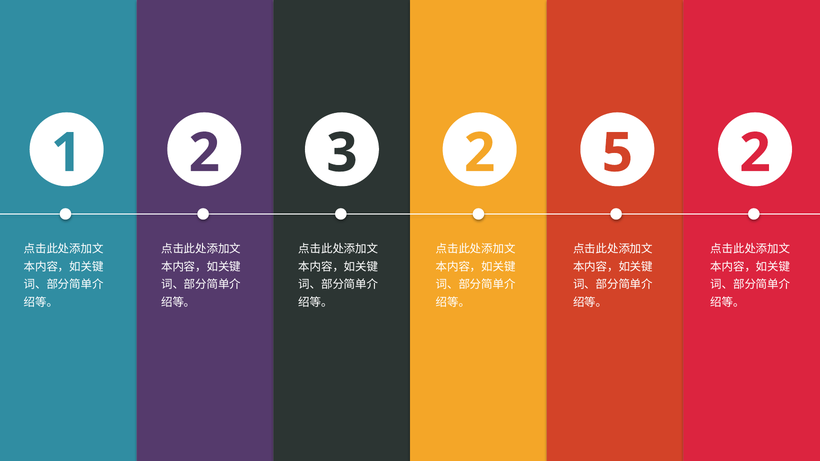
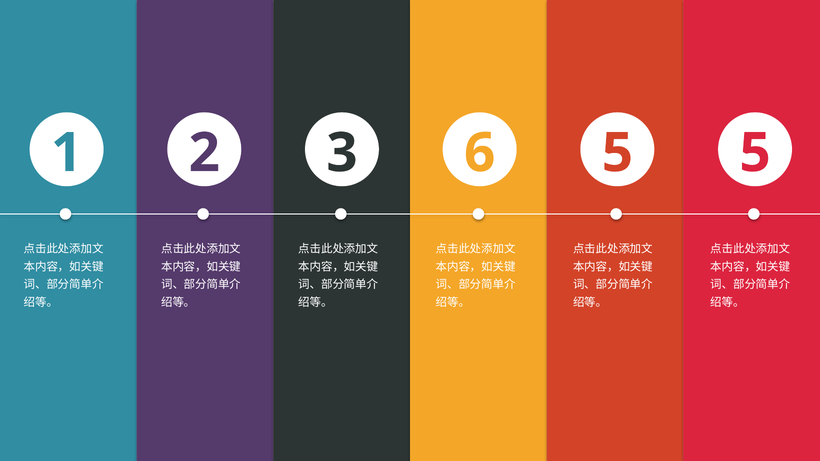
3 2: 2 -> 6 (480, 153)
1 2: 2 -> 5 (755, 153)
